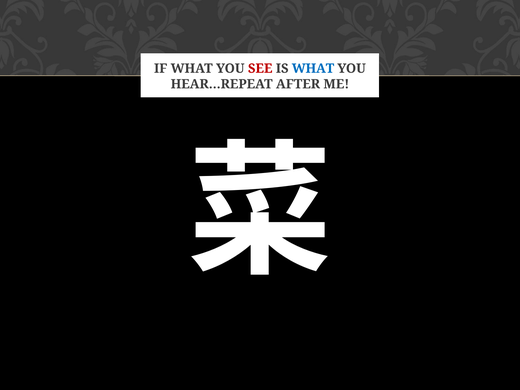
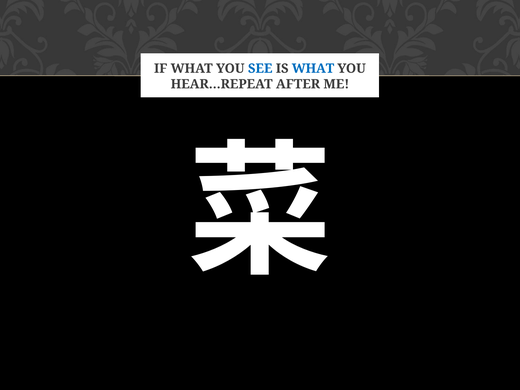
SEE colour: red -> blue (260, 68)
